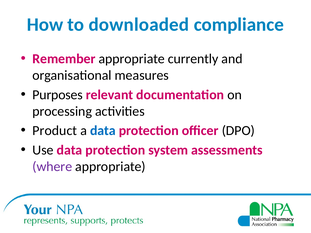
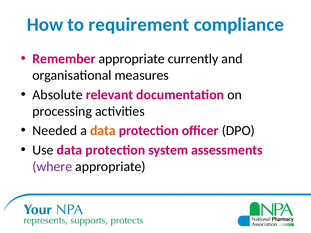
downloaded: downloaded -> requirement (139, 25)
Purposes: Purposes -> Absolute (58, 95)
Product: Product -> Needed (55, 131)
data colour: blue -> orange (103, 131)
